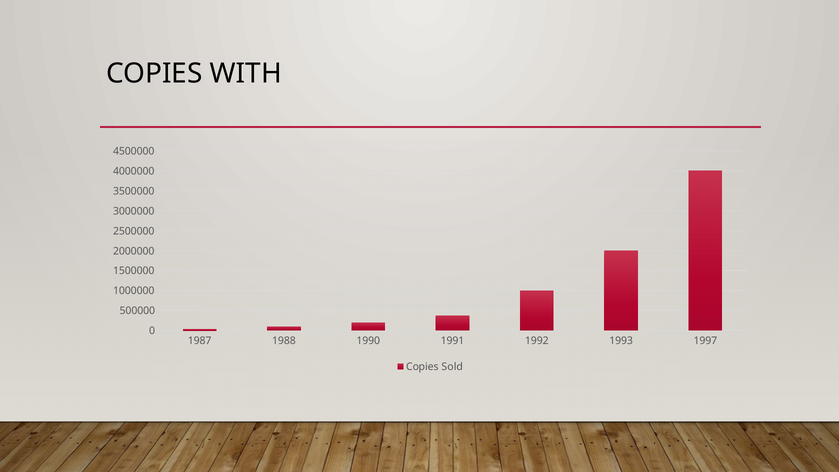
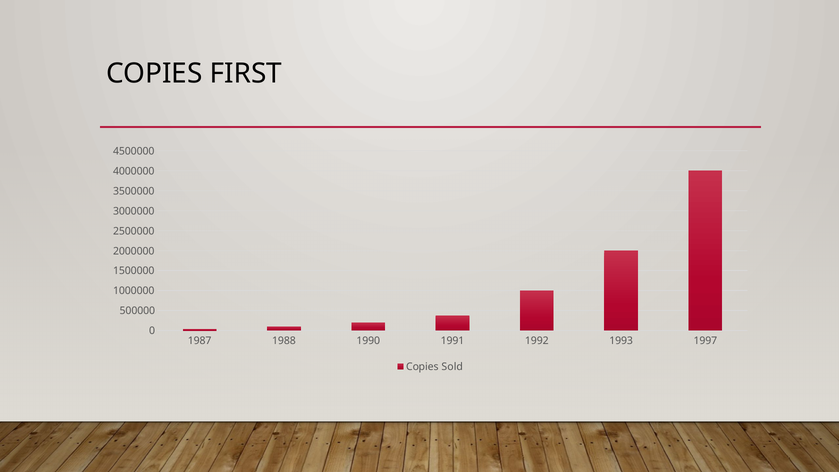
WITH: WITH -> FIRST (246, 73)
